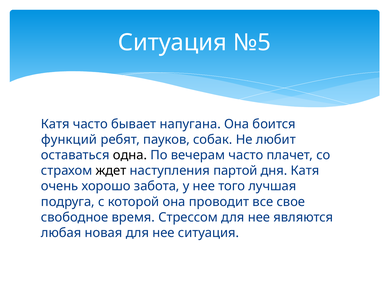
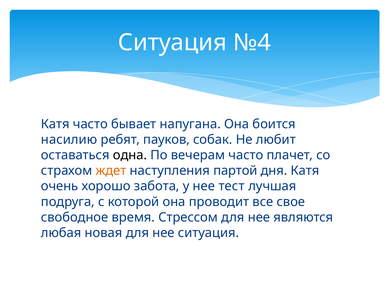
№5: №5 -> №4 (252, 43)
функций: функций -> насилию (69, 140)
ждет colour: black -> orange (111, 171)
того: того -> тест (232, 187)
